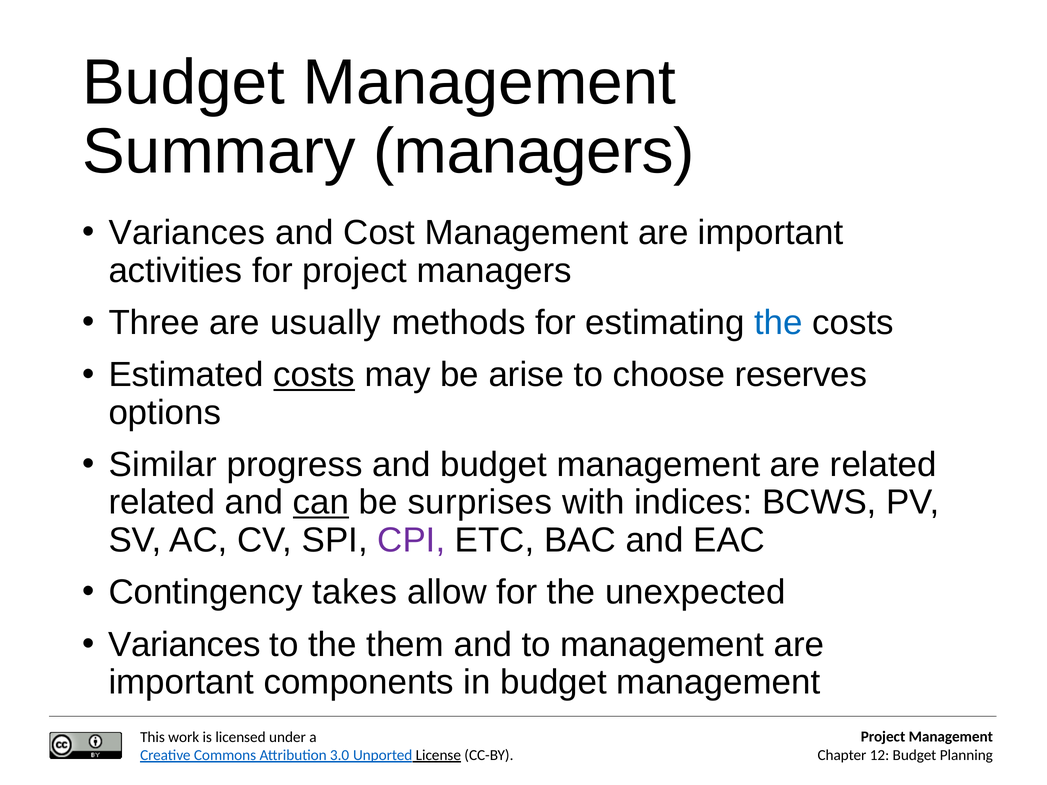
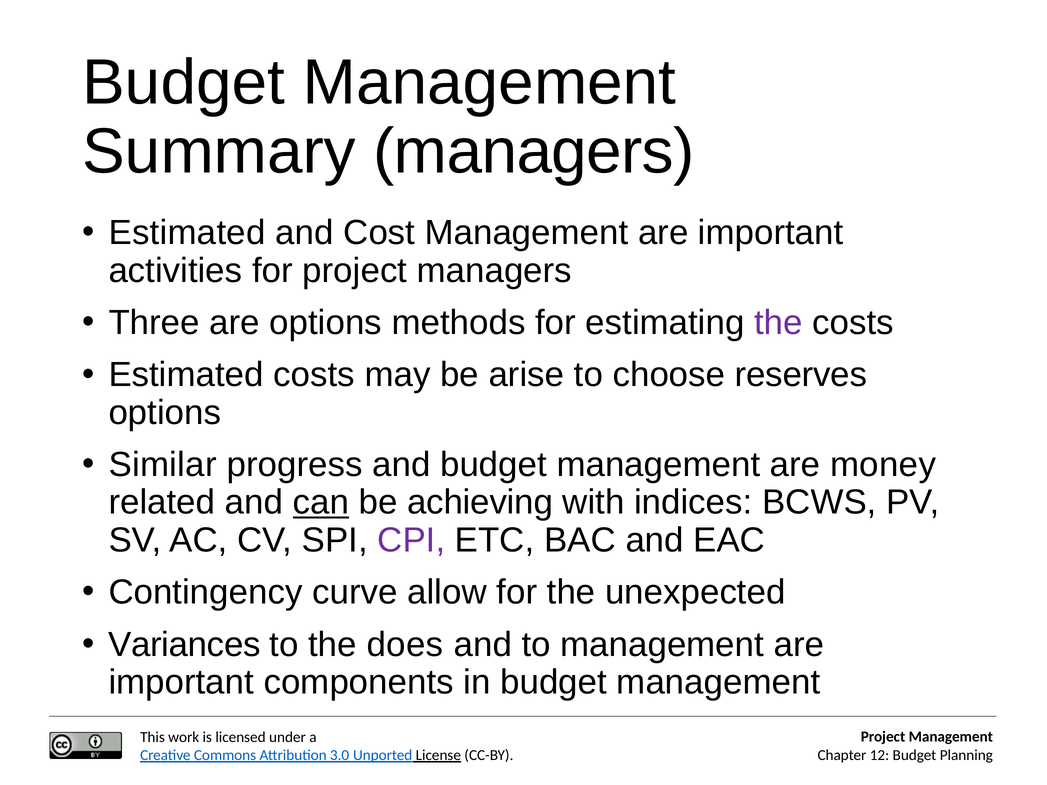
Variances: Variances -> Estimated (187, 233)
are usually: usually -> options (326, 323)
the colour: blue -> purple (778, 323)
costs underline: present -> none (314, 375)
are related: related -> money (883, 465)
surprises: surprises -> achieving (480, 503)
takes: takes -> curve (355, 593)
them: them -> does (405, 645)
